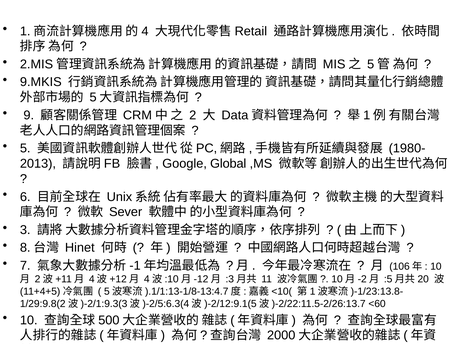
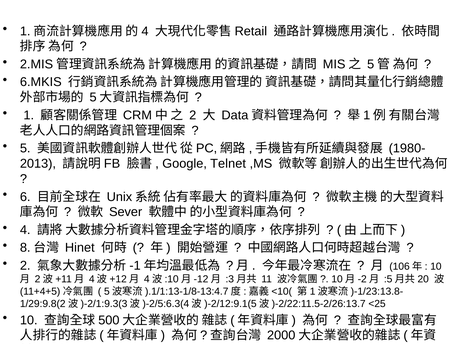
9.MKIS: 9.MKIS -> 6.MKIS (41, 82)
9: 9 -> 1 (29, 115)
Global: Global -> Telnet (228, 163)
3: 3 -> 4 (25, 230)
7: 7 -> 2 (25, 265)
<60: <60 -> <25 (377, 303)
